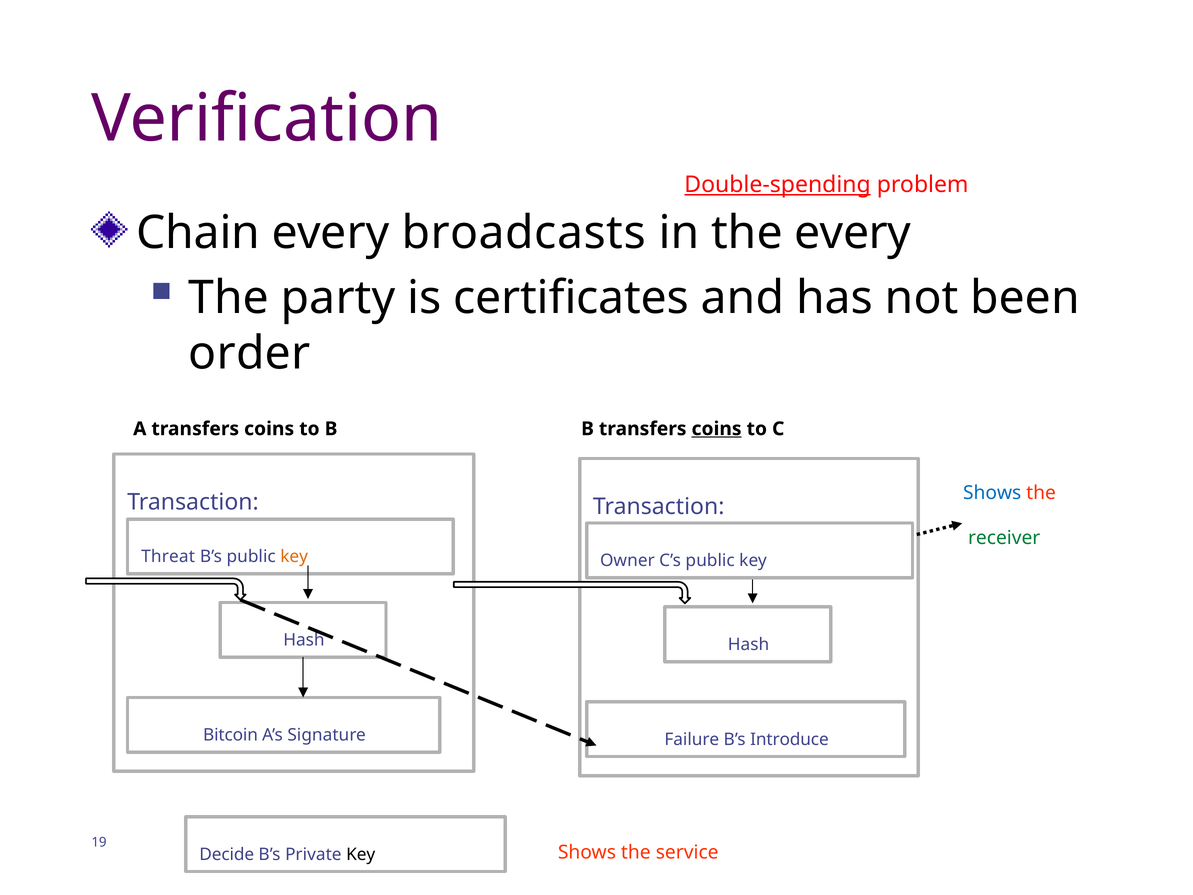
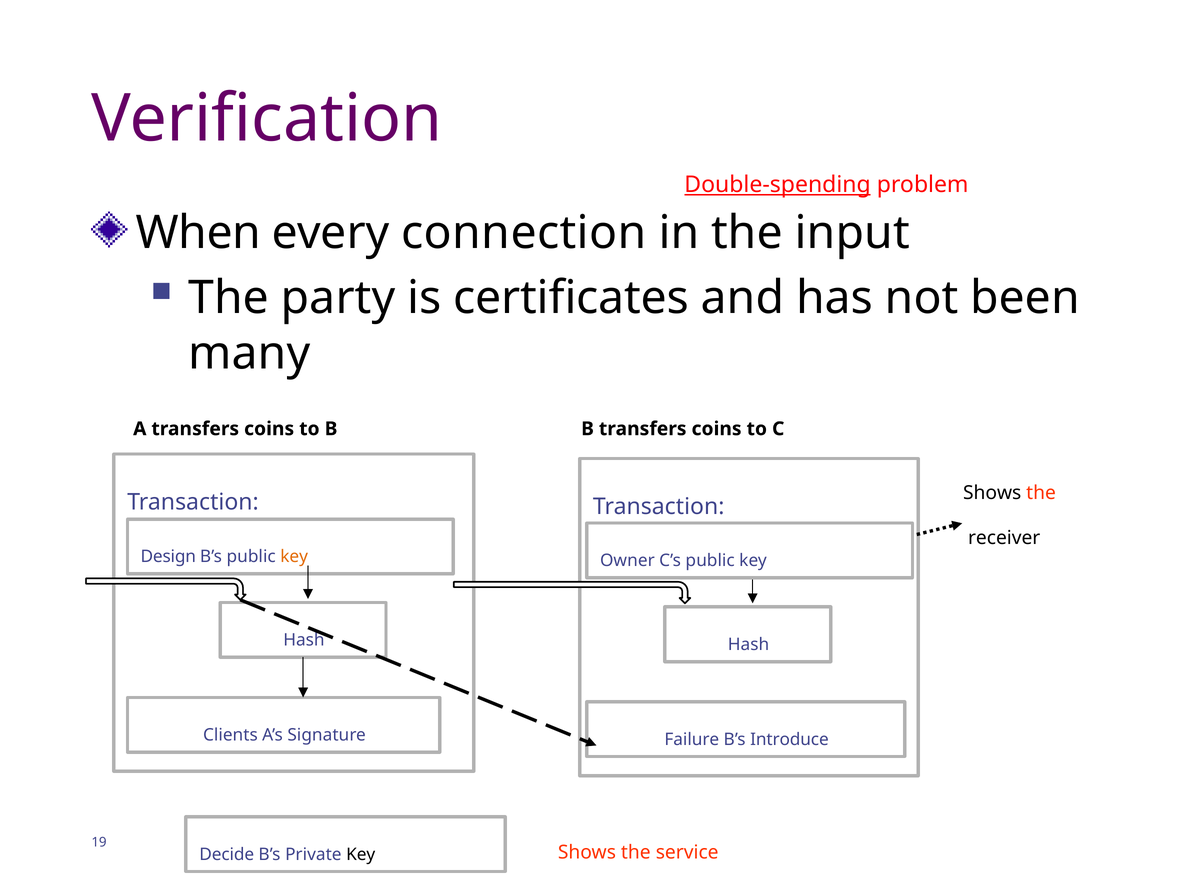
Chain: Chain -> When (198, 233)
broadcasts: broadcasts -> connection (524, 233)
the every: every -> input (852, 233)
order: order -> many (249, 354)
coins underline: present -> none (717, 429)
Shows colour: blue -> black (992, 493)
receiver colour: green -> black (1004, 538)
Threat: Threat -> Design (168, 556)
Bitcoin: Bitcoin -> Clients (230, 735)
